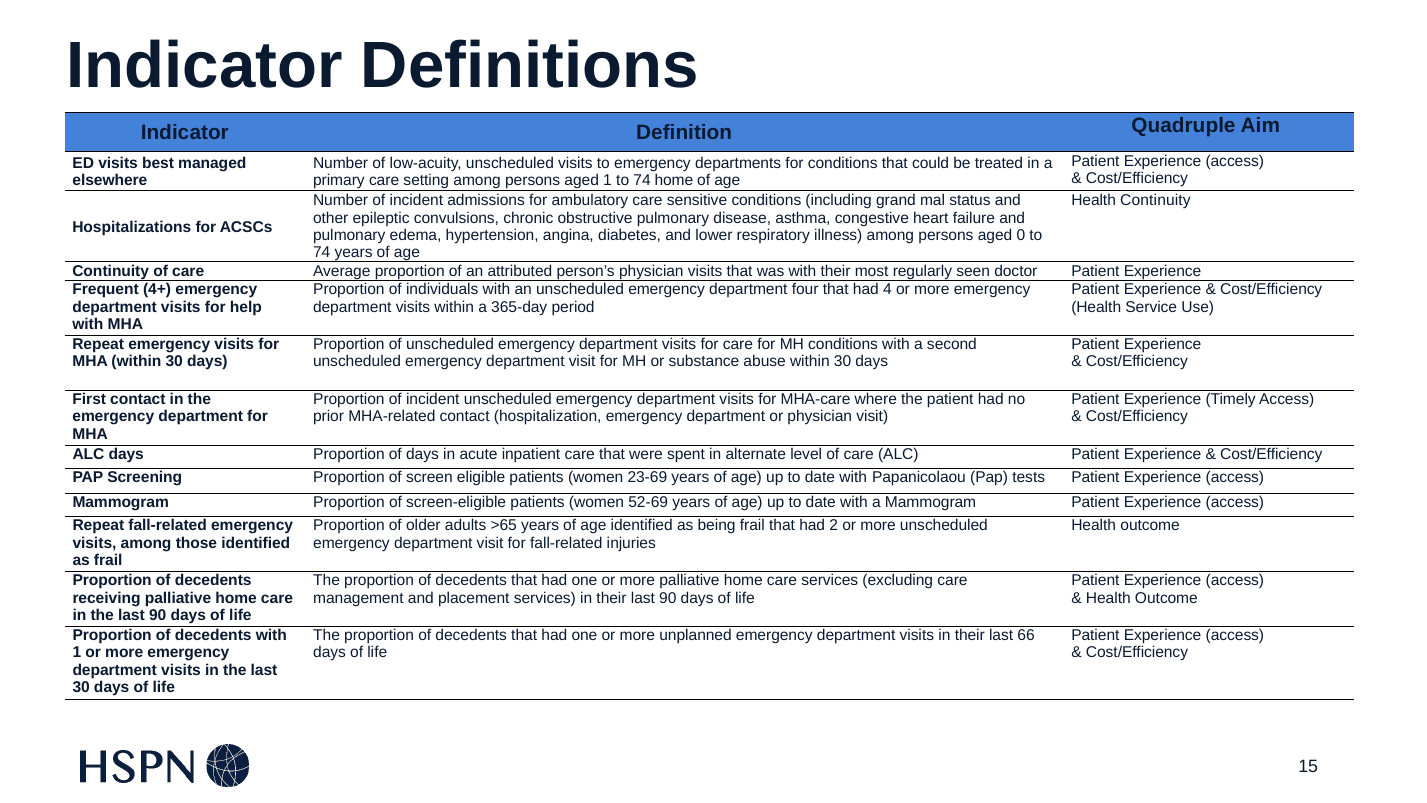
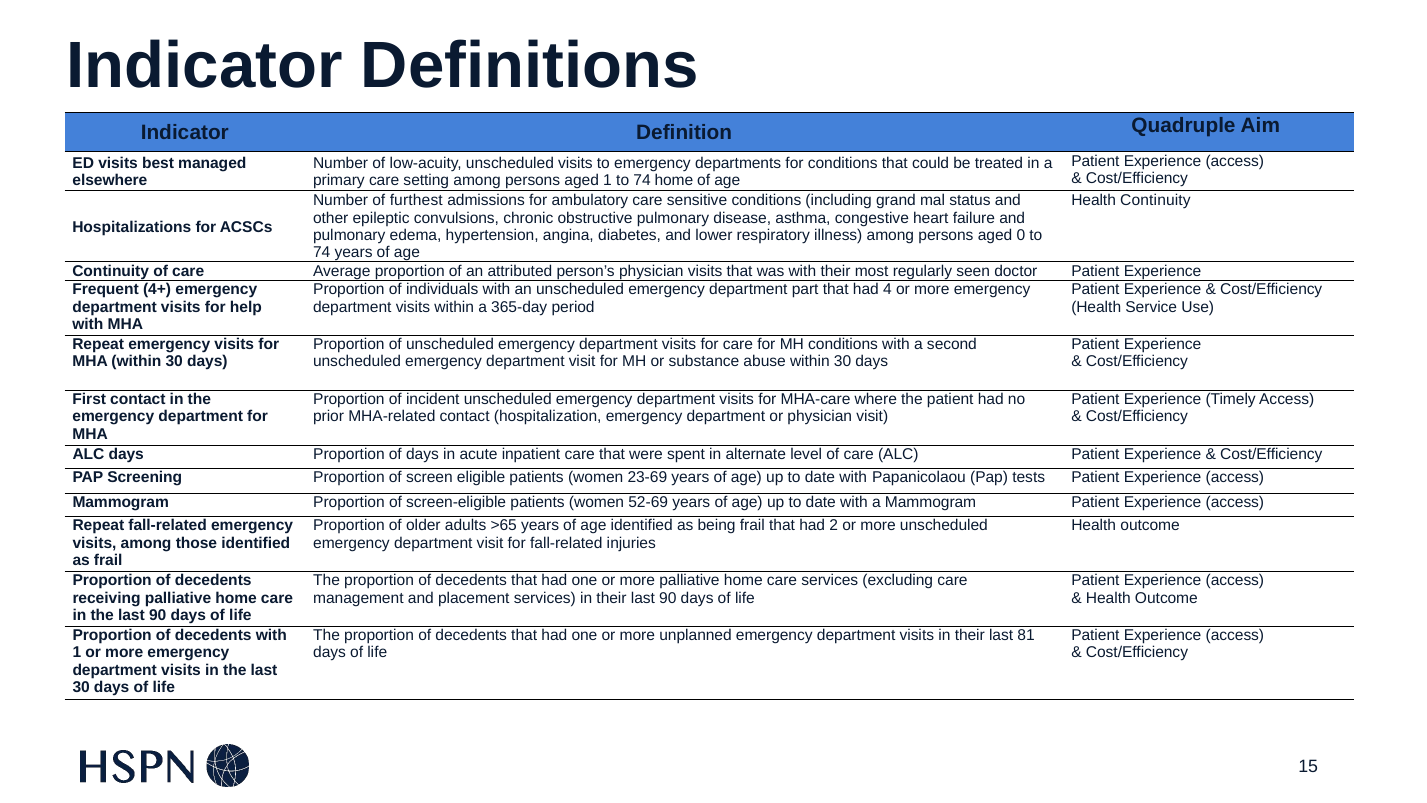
Number of incident: incident -> furthest (416, 201)
four: four -> part (805, 289)
66: 66 -> 81 (1026, 635)
